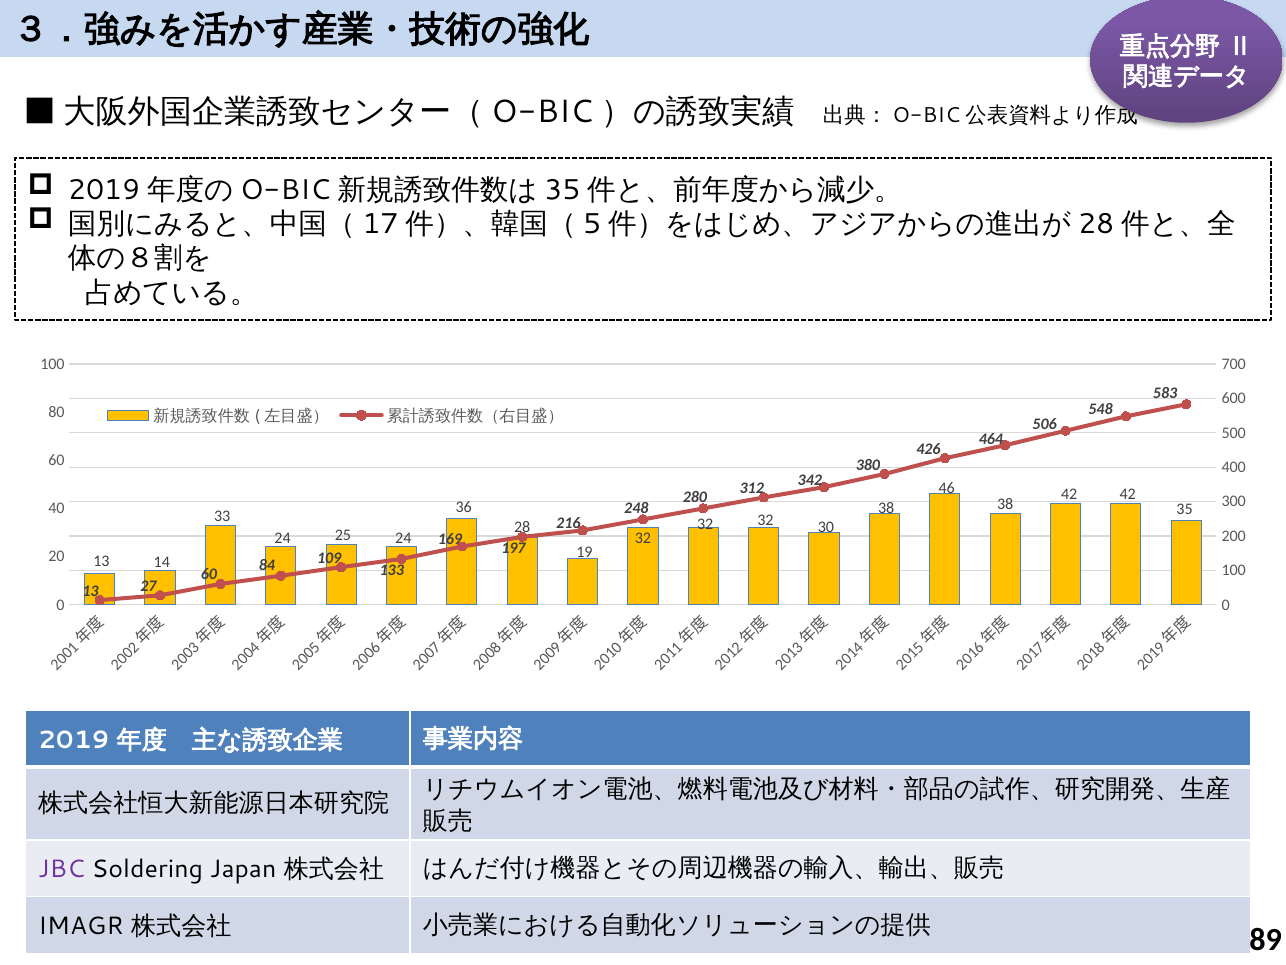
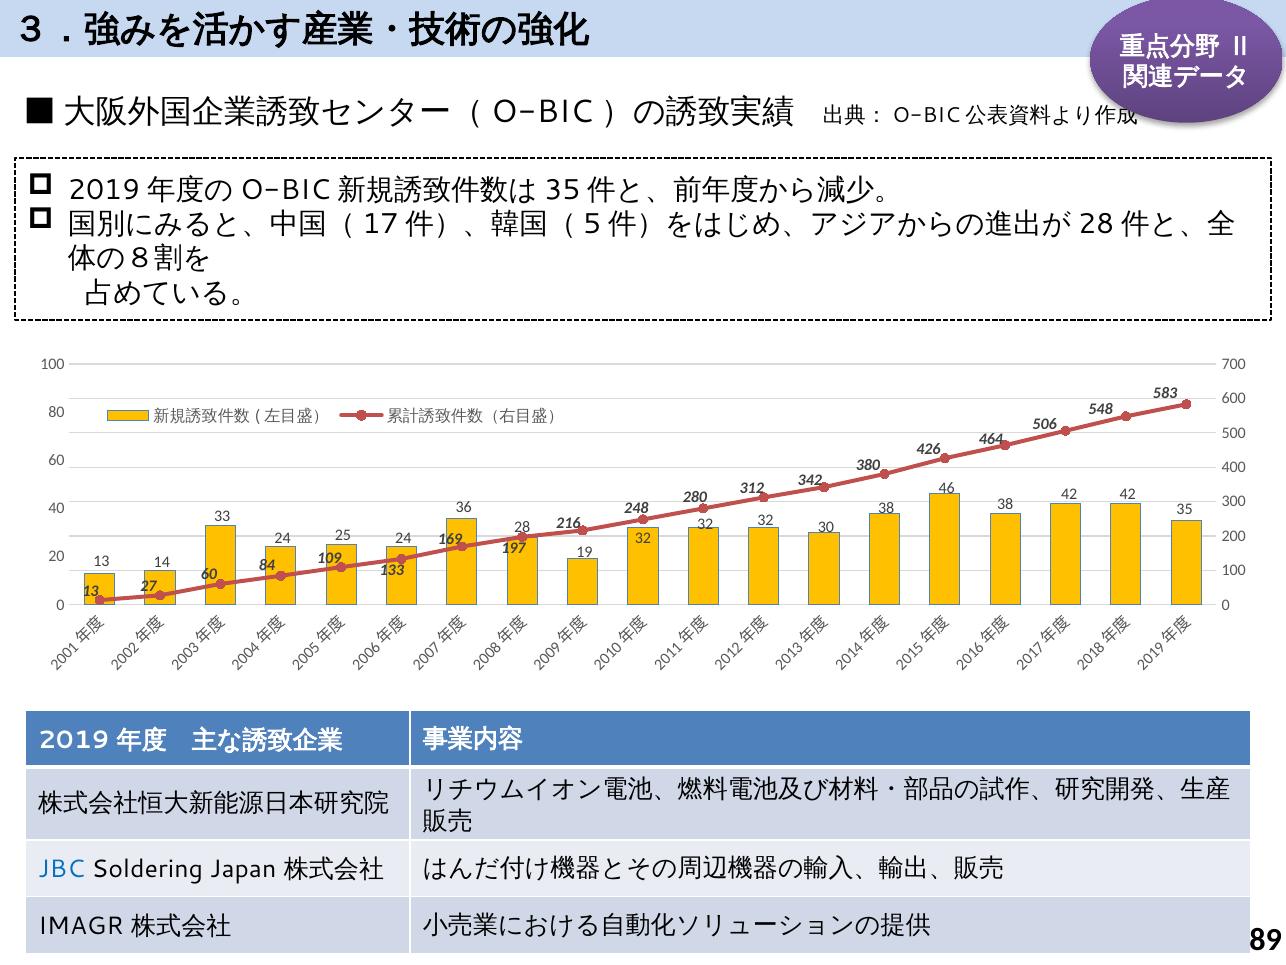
JBC colour: purple -> blue (61, 869)
